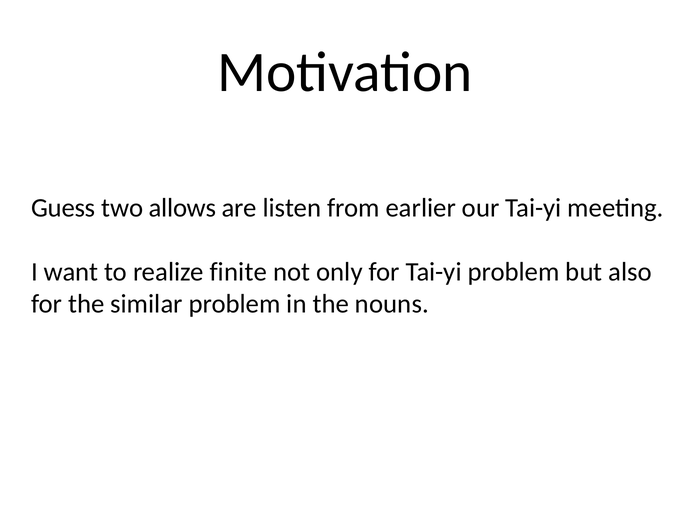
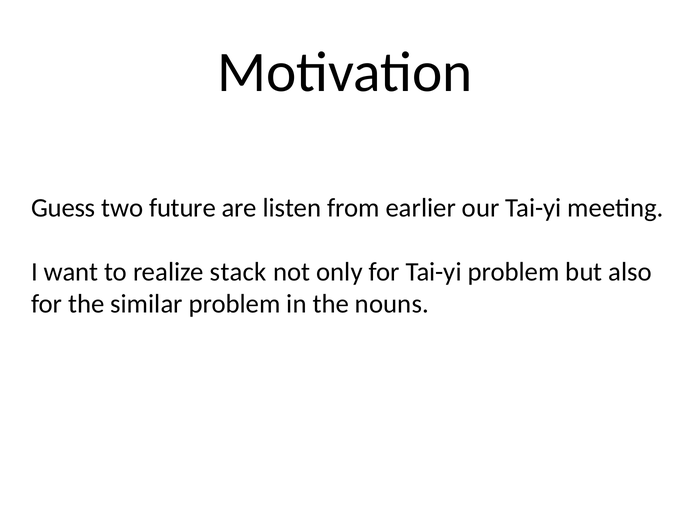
allows: allows -> future (182, 208)
finite: finite -> stack (238, 272)
